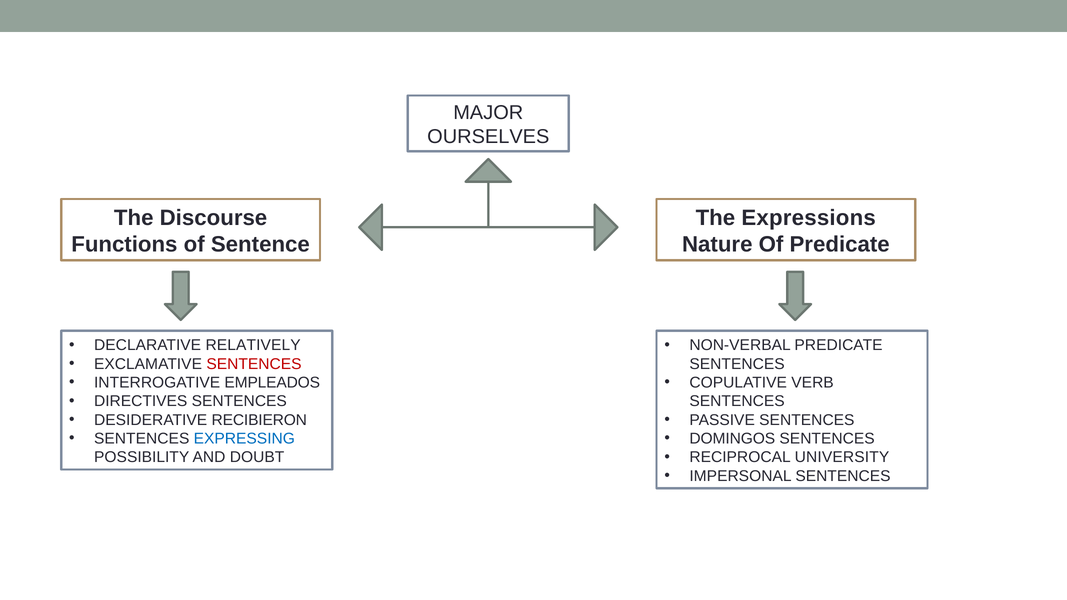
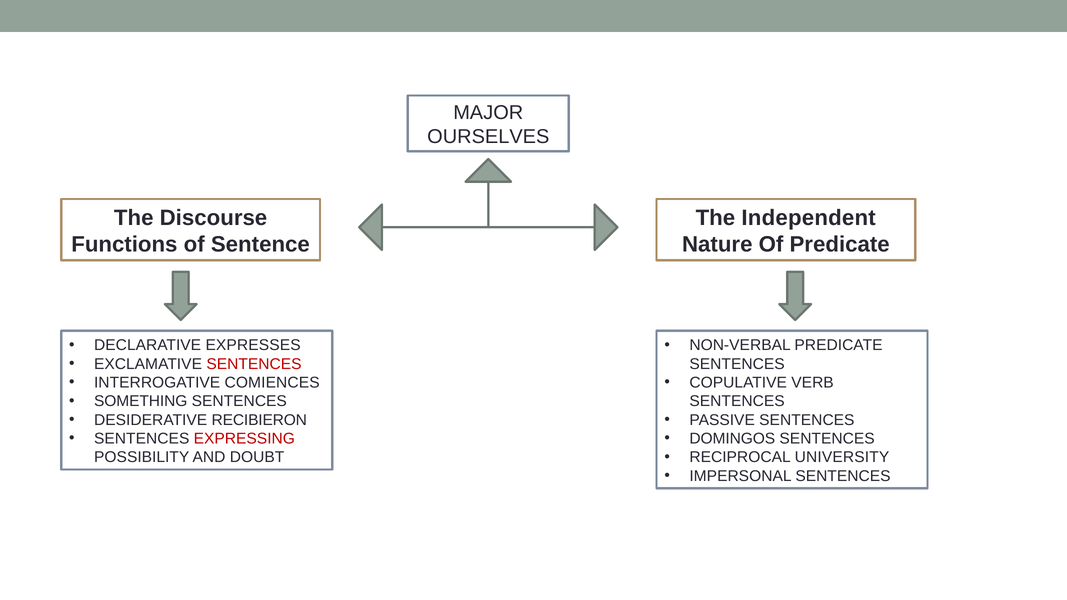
Expressions: Expressions -> Independent (809, 218)
RELATIVELY: RELATIVELY -> EXPRESSES (253, 345)
EMPLEADOS: EMPLEADOS -> COMIENCES (272, 383)
DIRECTIVES: DIRECTIVES -> SOMETHING (141, 401)
EXPRESSING colour: blue -> red (244, 439)
